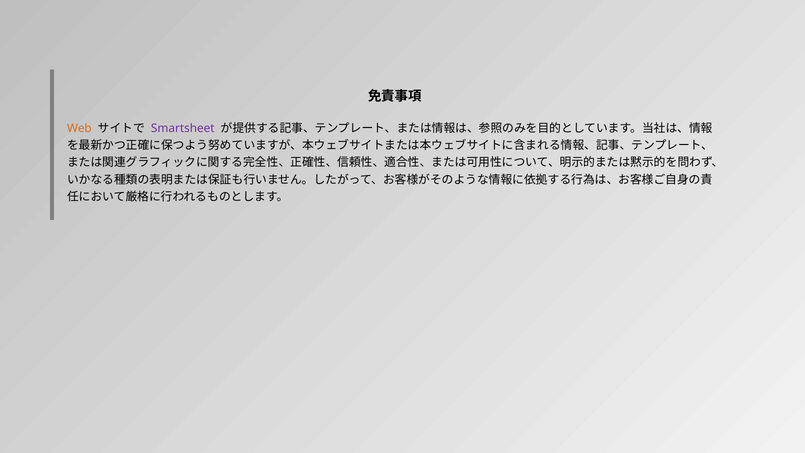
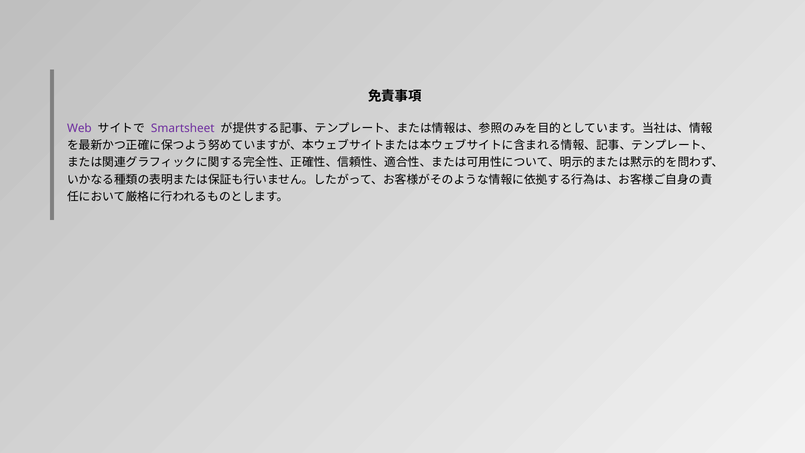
Web colour: orange -> purple (79, 128)
